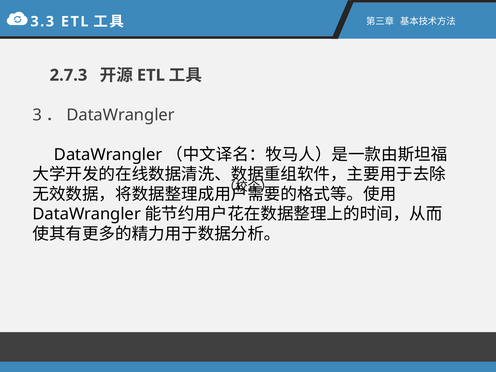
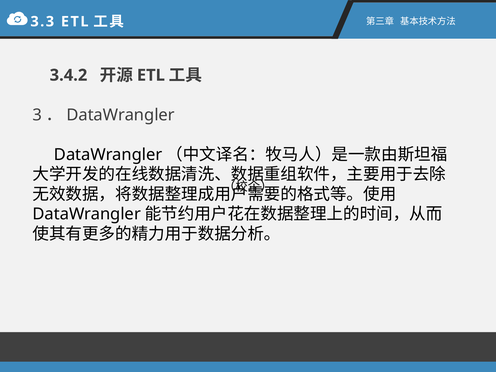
2.7.3: 2.7.3 -> 3.4.2 (68, 75)
